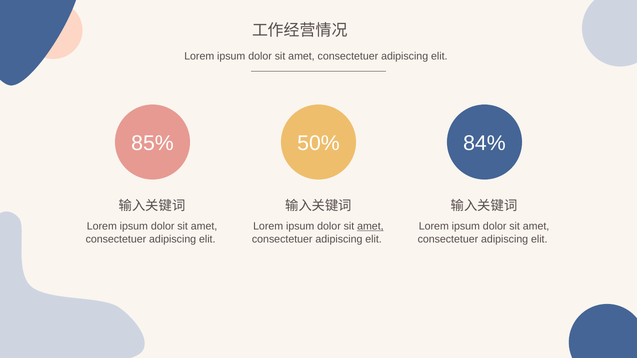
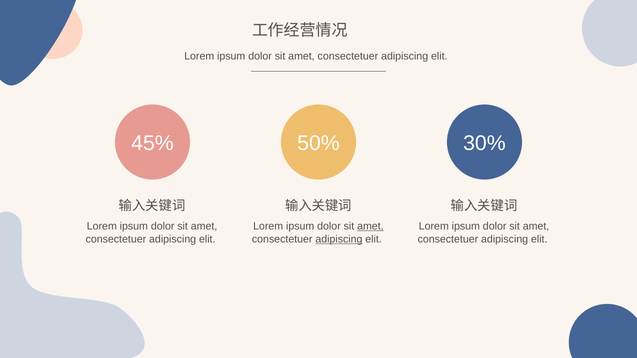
85%: 85% -> 45% (152, 144)
84%: 84% -> 30% (484, 144)
adipiscing underline: none -> present (339, 239)
